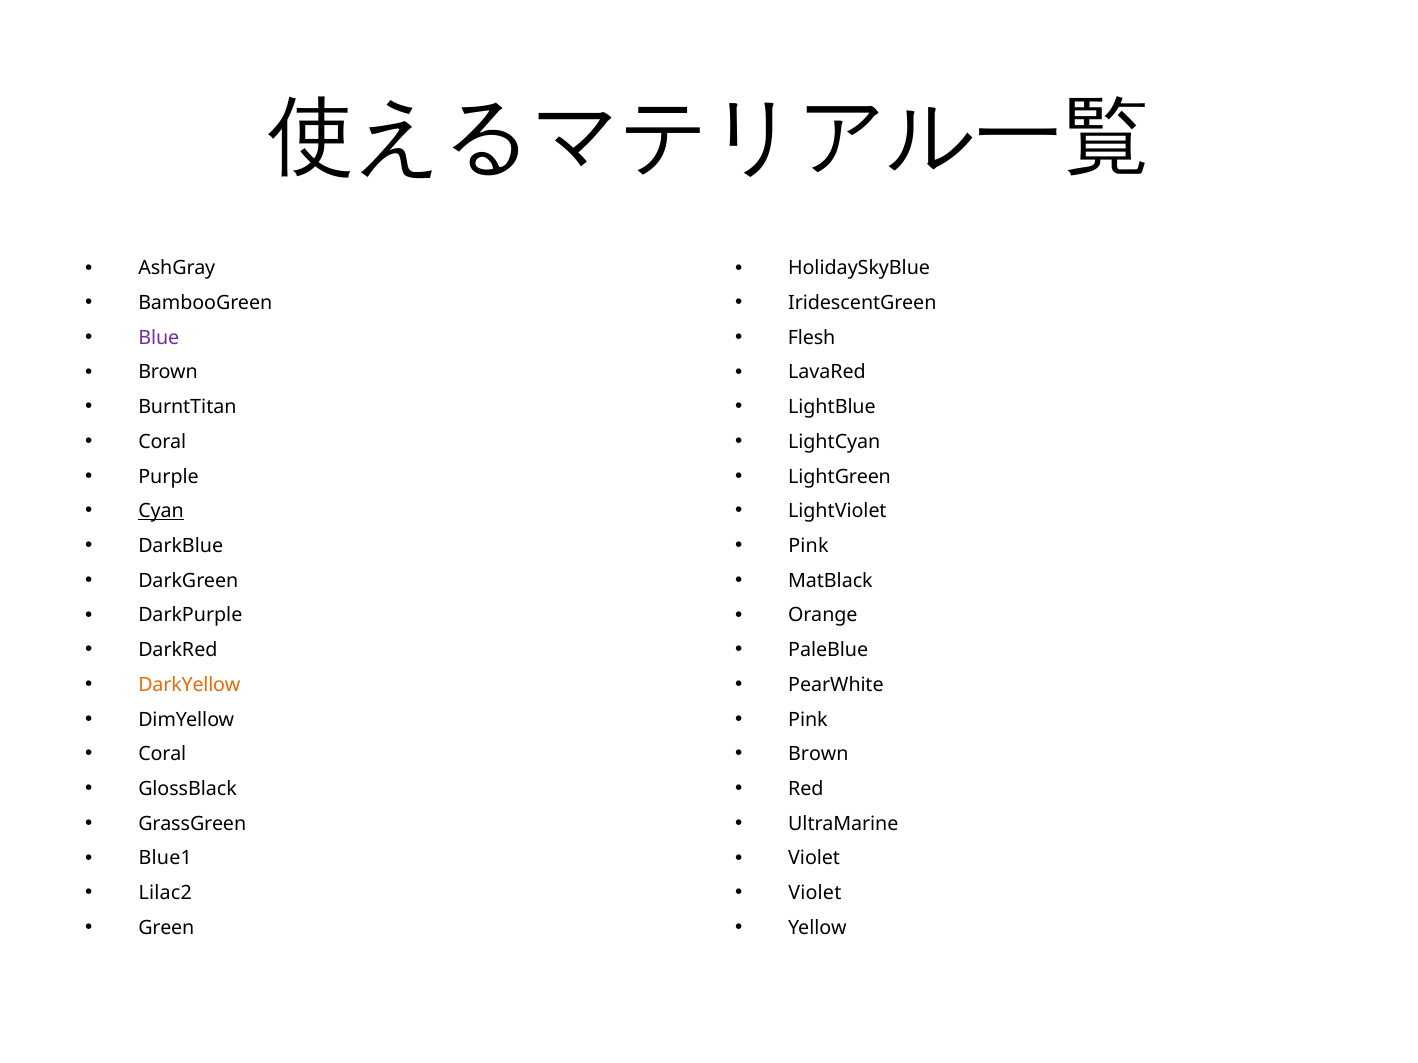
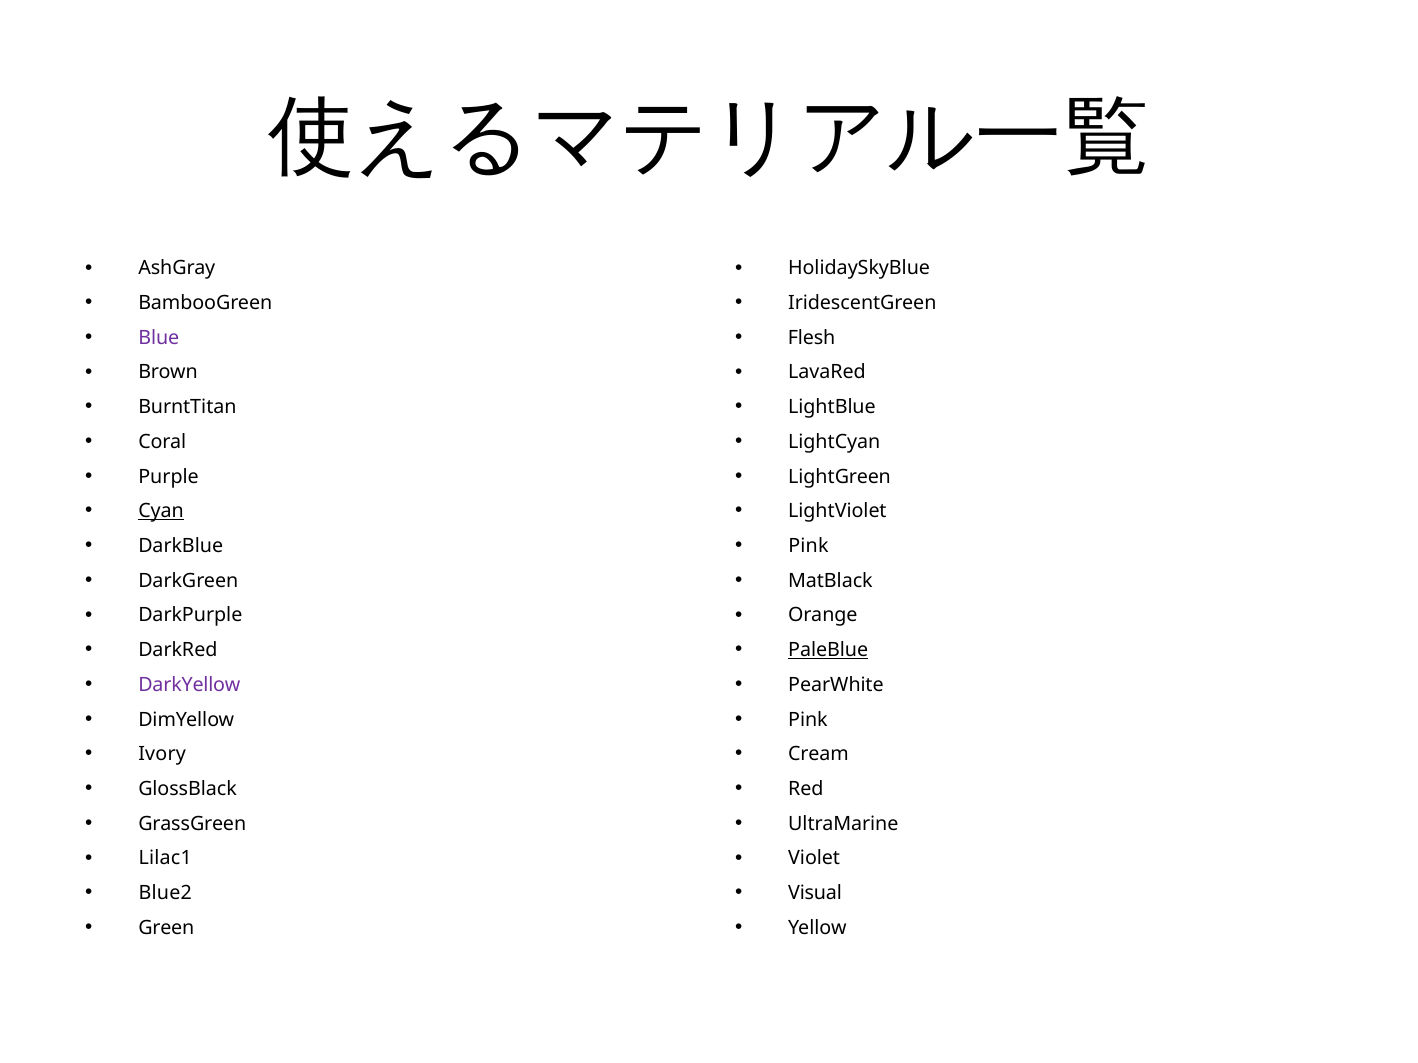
PaleBlue underline: none -> present (828, 650)
DarkYellow colour: orange -> purple (189, 685)
Coral: Coral -> Ivory (162, 755)
Brown: Brown -> Cream (818, 755)
Blue1: Blue1 -> Lilac1 (165, 859)
Lilac2: Lilac2 -> Blue2 (165, 893)
Violet: Violet -> Visual (815, 893)
